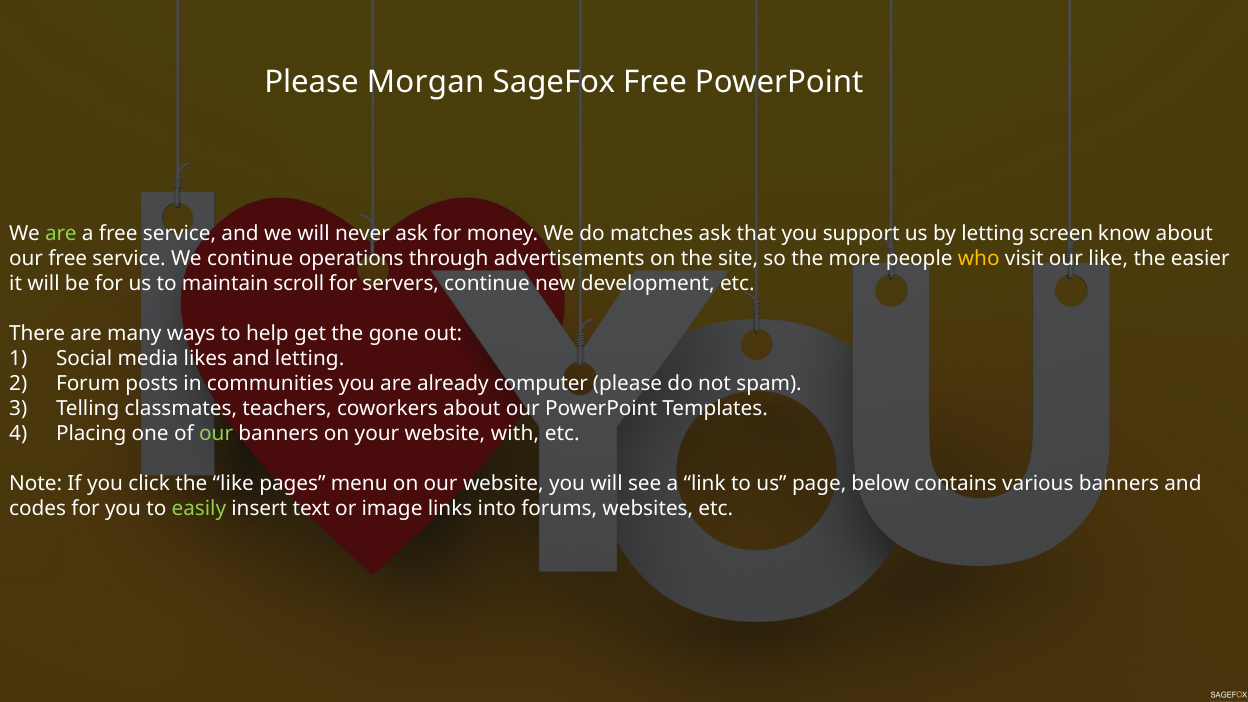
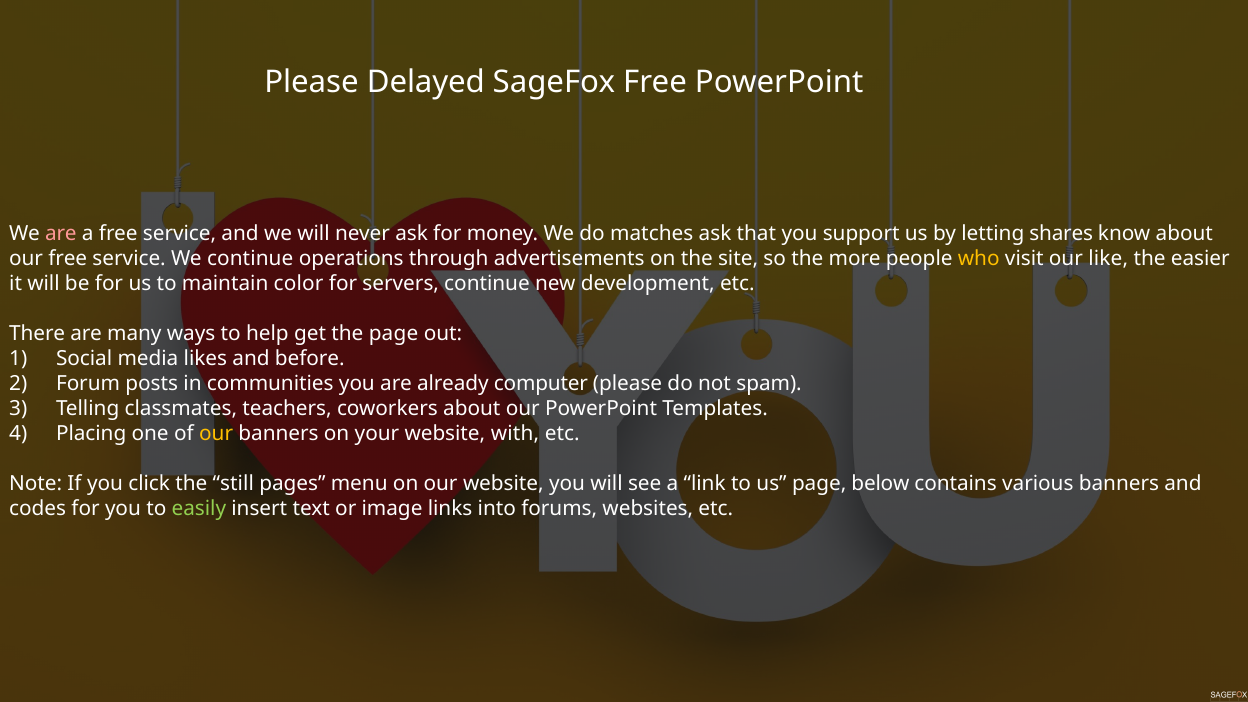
Morgan: Morgan -> Delayed (426, 82)
are colour: light green -> pink (61, 234)
screen: screen -> shares (1061, 234)
scroll: scroll -> color (299, 284)
the gone: gone -> page (394, 334)
and letting: letting -> before (310, 359)
our colour: light green -> yellow (216, 433)
the like: like -> still (233, 483)
